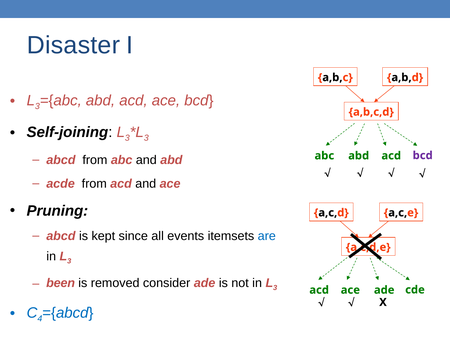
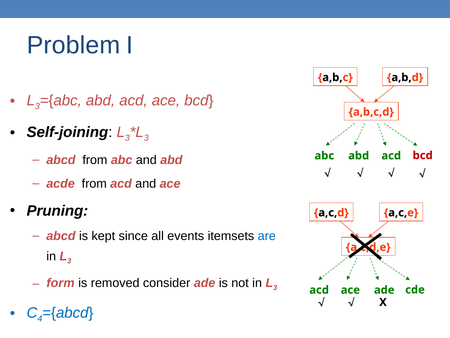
Disaster: Disaster -> Problem (74, 45)
bcd colour: purple -> red (423, 155)
been: been -> form (61, 282)
